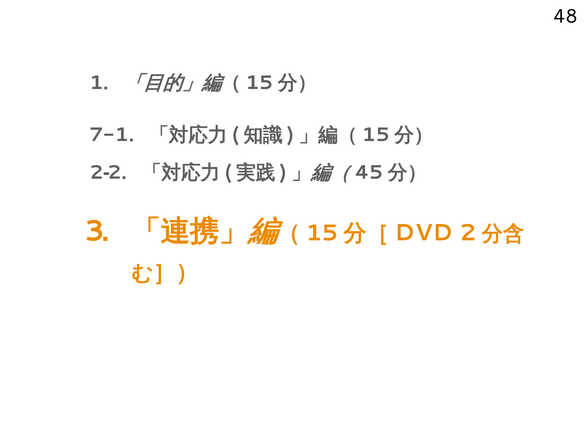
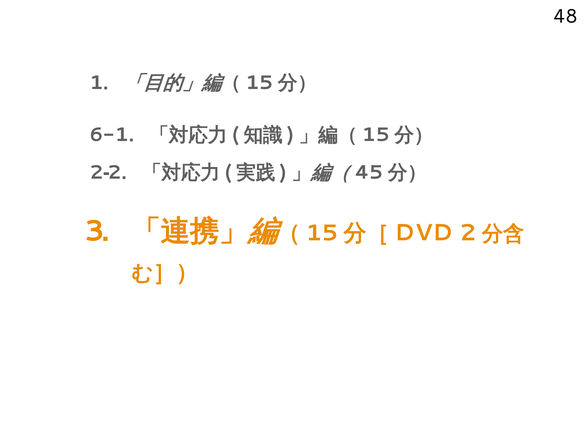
7-1: 7-1 -> 6-1 (112, 135)
